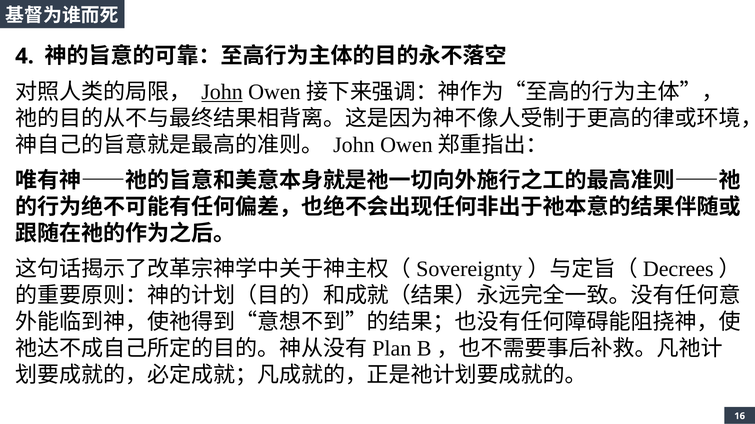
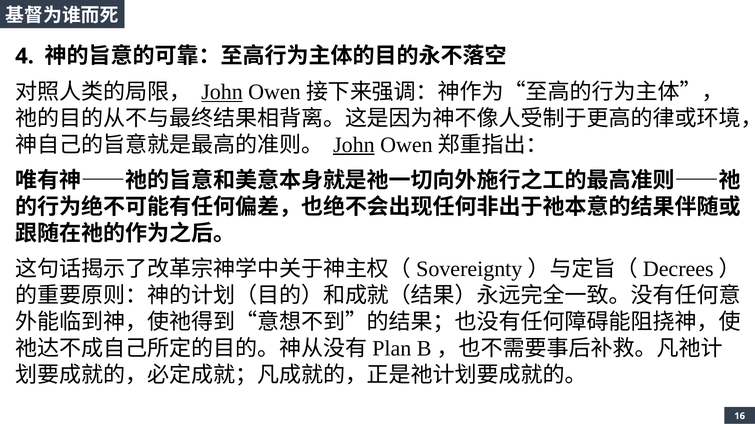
John underline: none -> present (354, 145)
